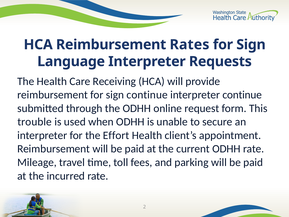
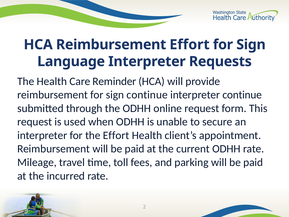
Reimbursement Rates: Rates -> Effort (190, 45)
Receiving: Receiving -> Reminder (114, 81)
trouble: trouble -> request (35, 122)
